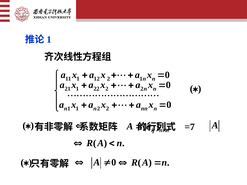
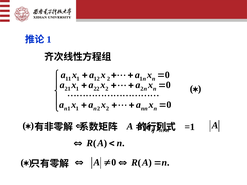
=7: =7 -> =1 (190, 127)
